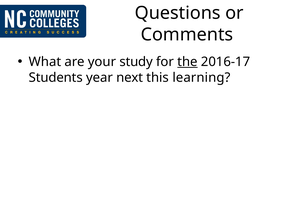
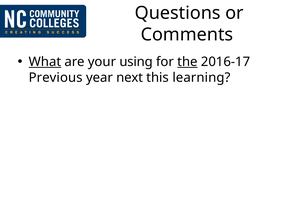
What underline: none -> present (45, 62)
study: study -> using (136, 62)
Students: Students -> Previous (56, 78)
